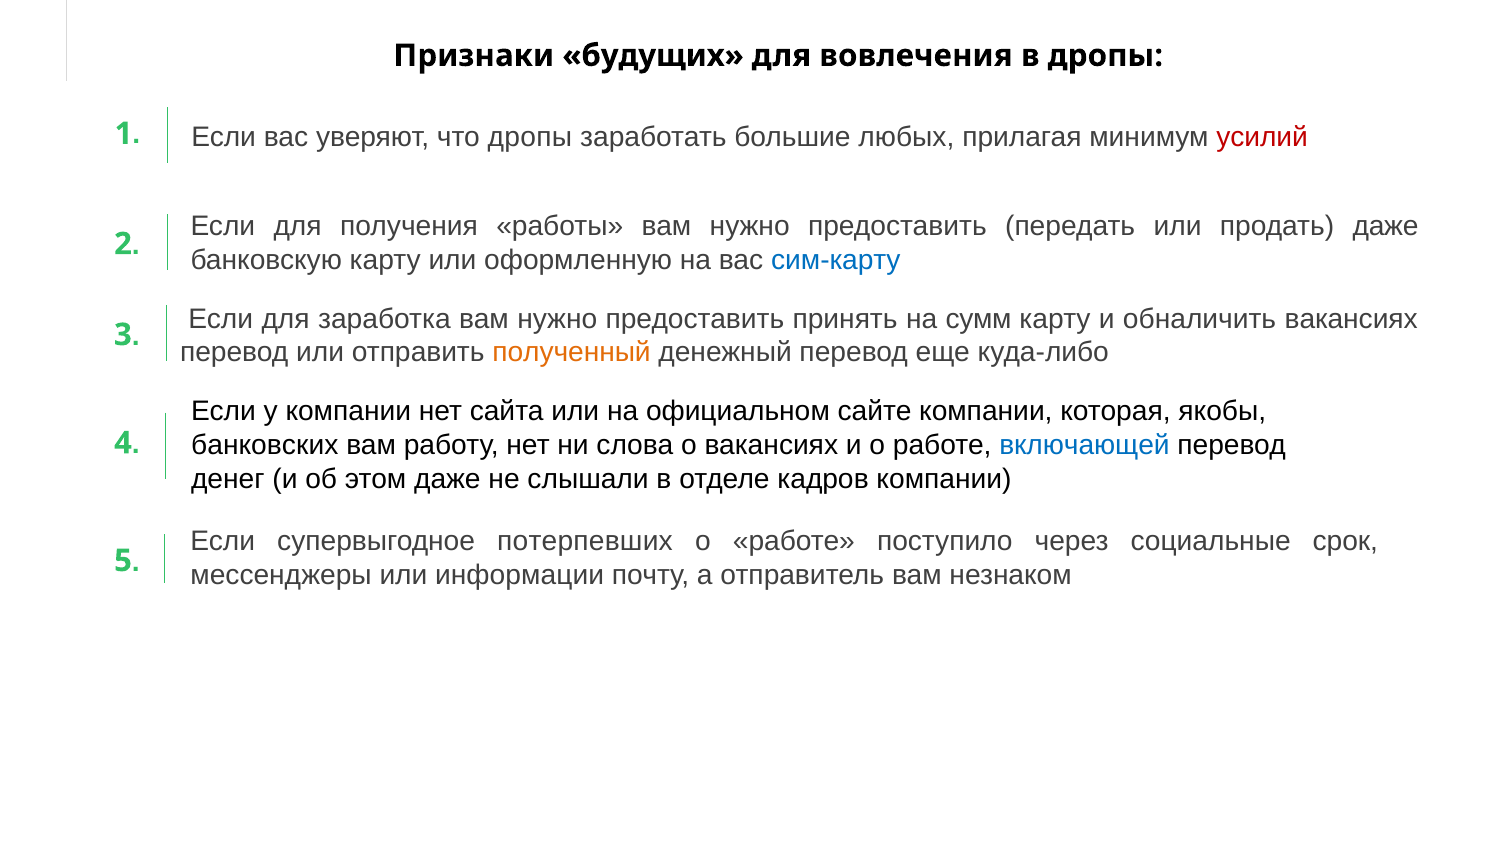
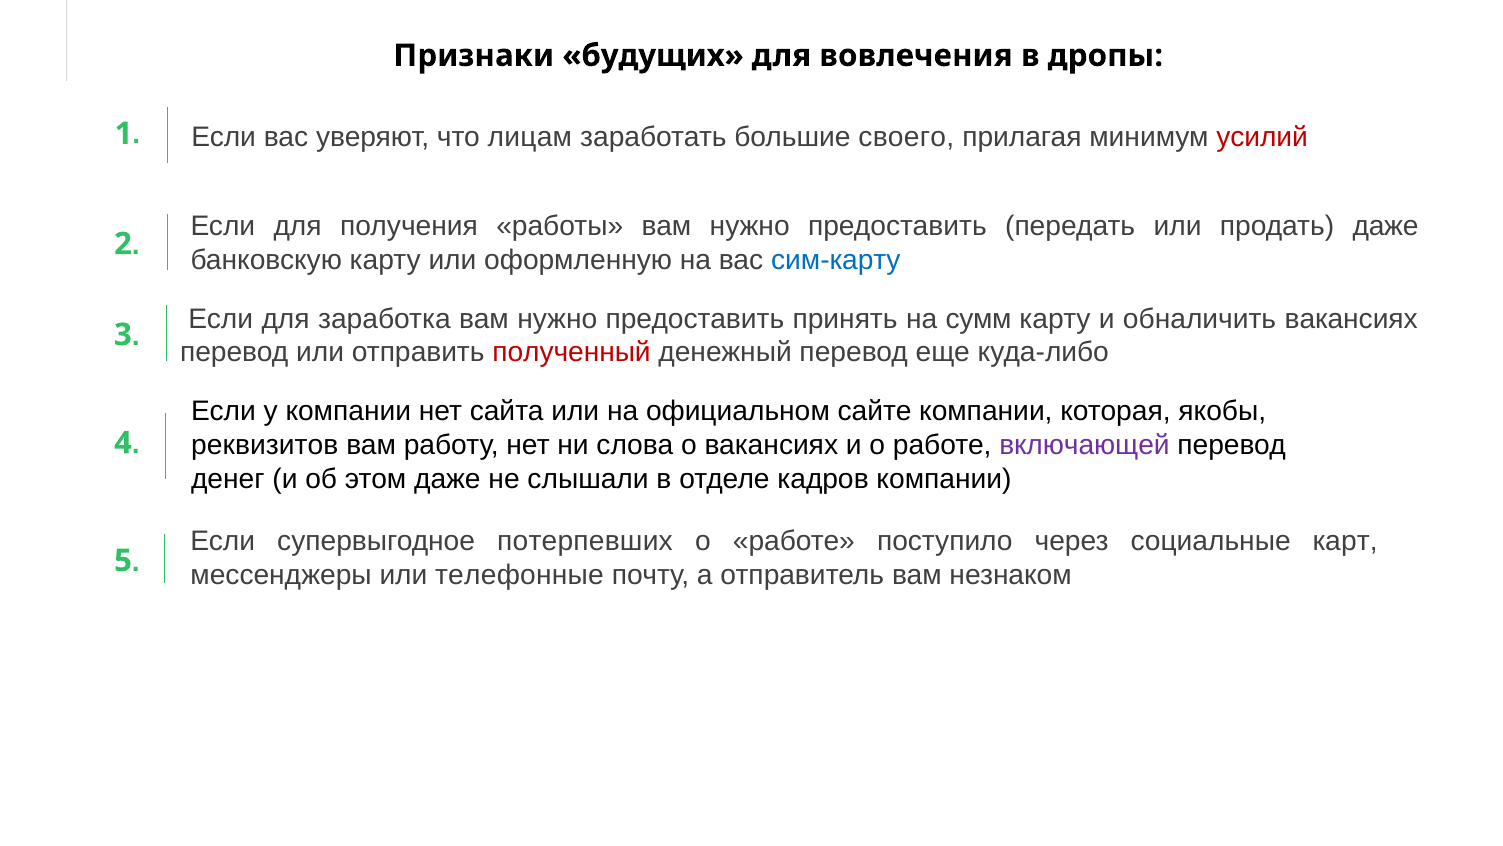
что дропы: дропы -> лицам (530, 137)
любых: любых -> своего (906, 137)
полученный colour: orange -> red (572, 352)
банковских: банковских -> реквизитов (265, 445)
включающей colour: blue -> purple (1085, 445)
срок: срок -> карт (1345, 541)
информации: информации -> телефонные (519, 575)
